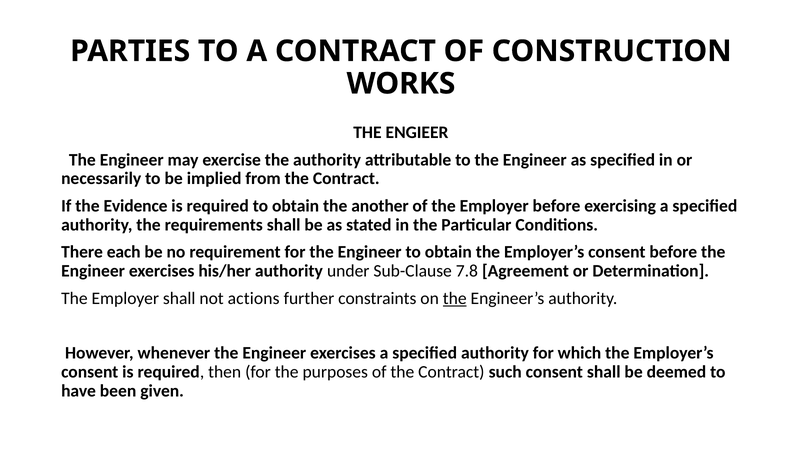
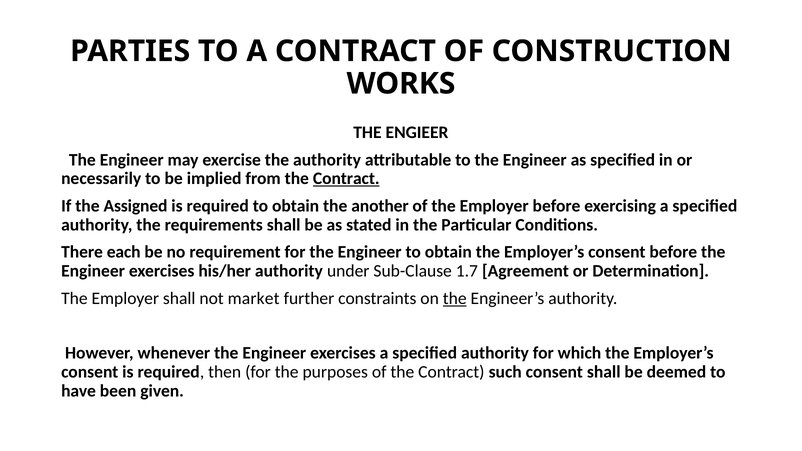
Contract underline: none -> present (346, 179)
Evidence: Evidence -> Assigned (136, 206)
7.8: 7.8 -> 1.7 (467, 271)
actions: actions -> market (254, 299)
